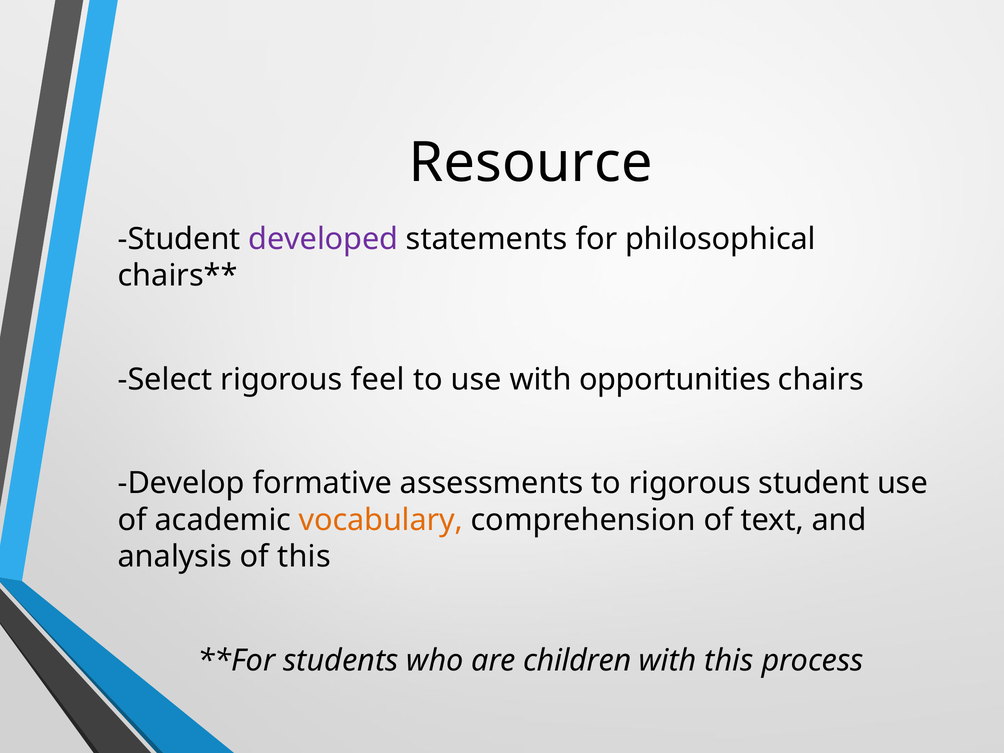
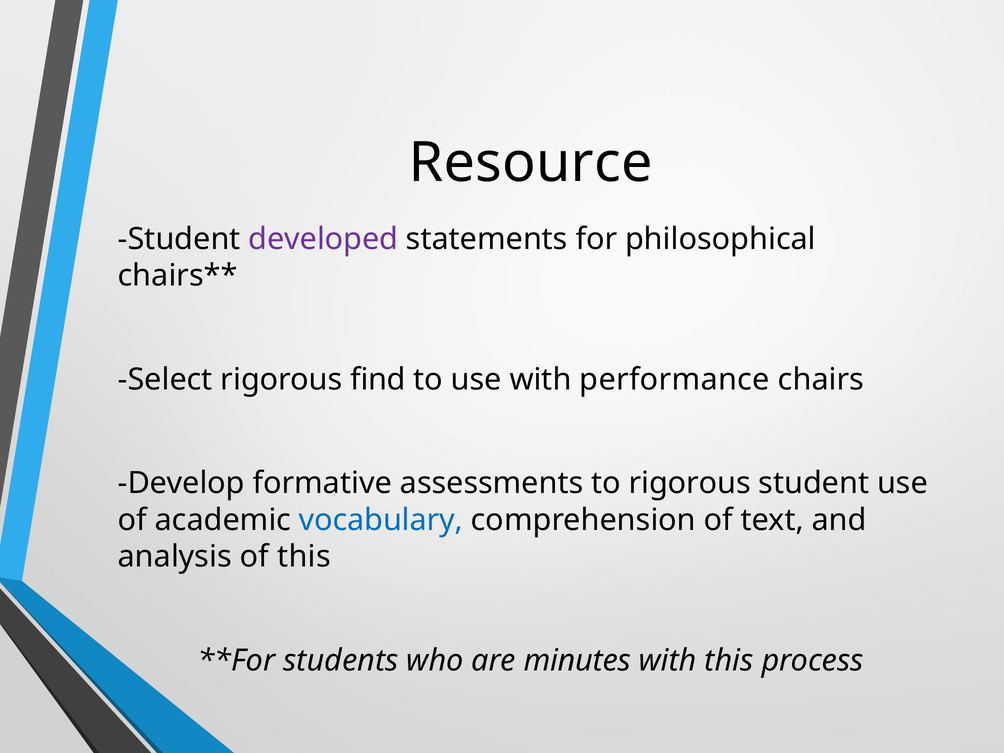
feel: feel -> find (378, 380)
opportunities: opportunities -> performance (675, 380)
vocabulary colour: orange -> blue (381, 520)
children: children -> minutes (577, 661)
